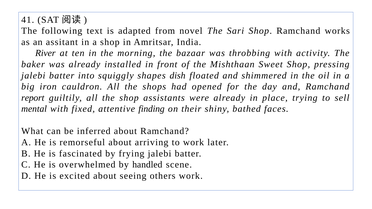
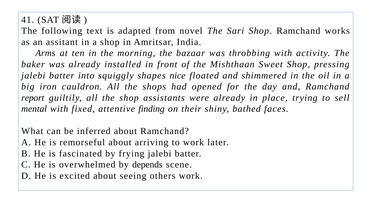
River: River -> Arms (45, 53)
dish: dish -> nice (178, 76)
handled: handled -> depends (147, 165)
